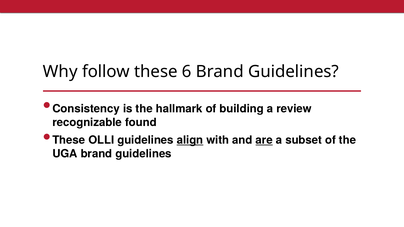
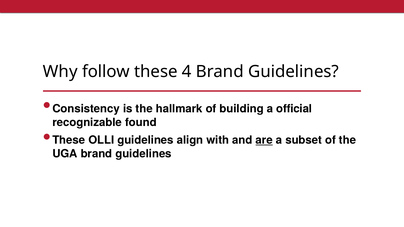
6: 6 -> 4 (187, 72)
review: review -> official (294, 109)
align underline: present -> none (190, 140)
